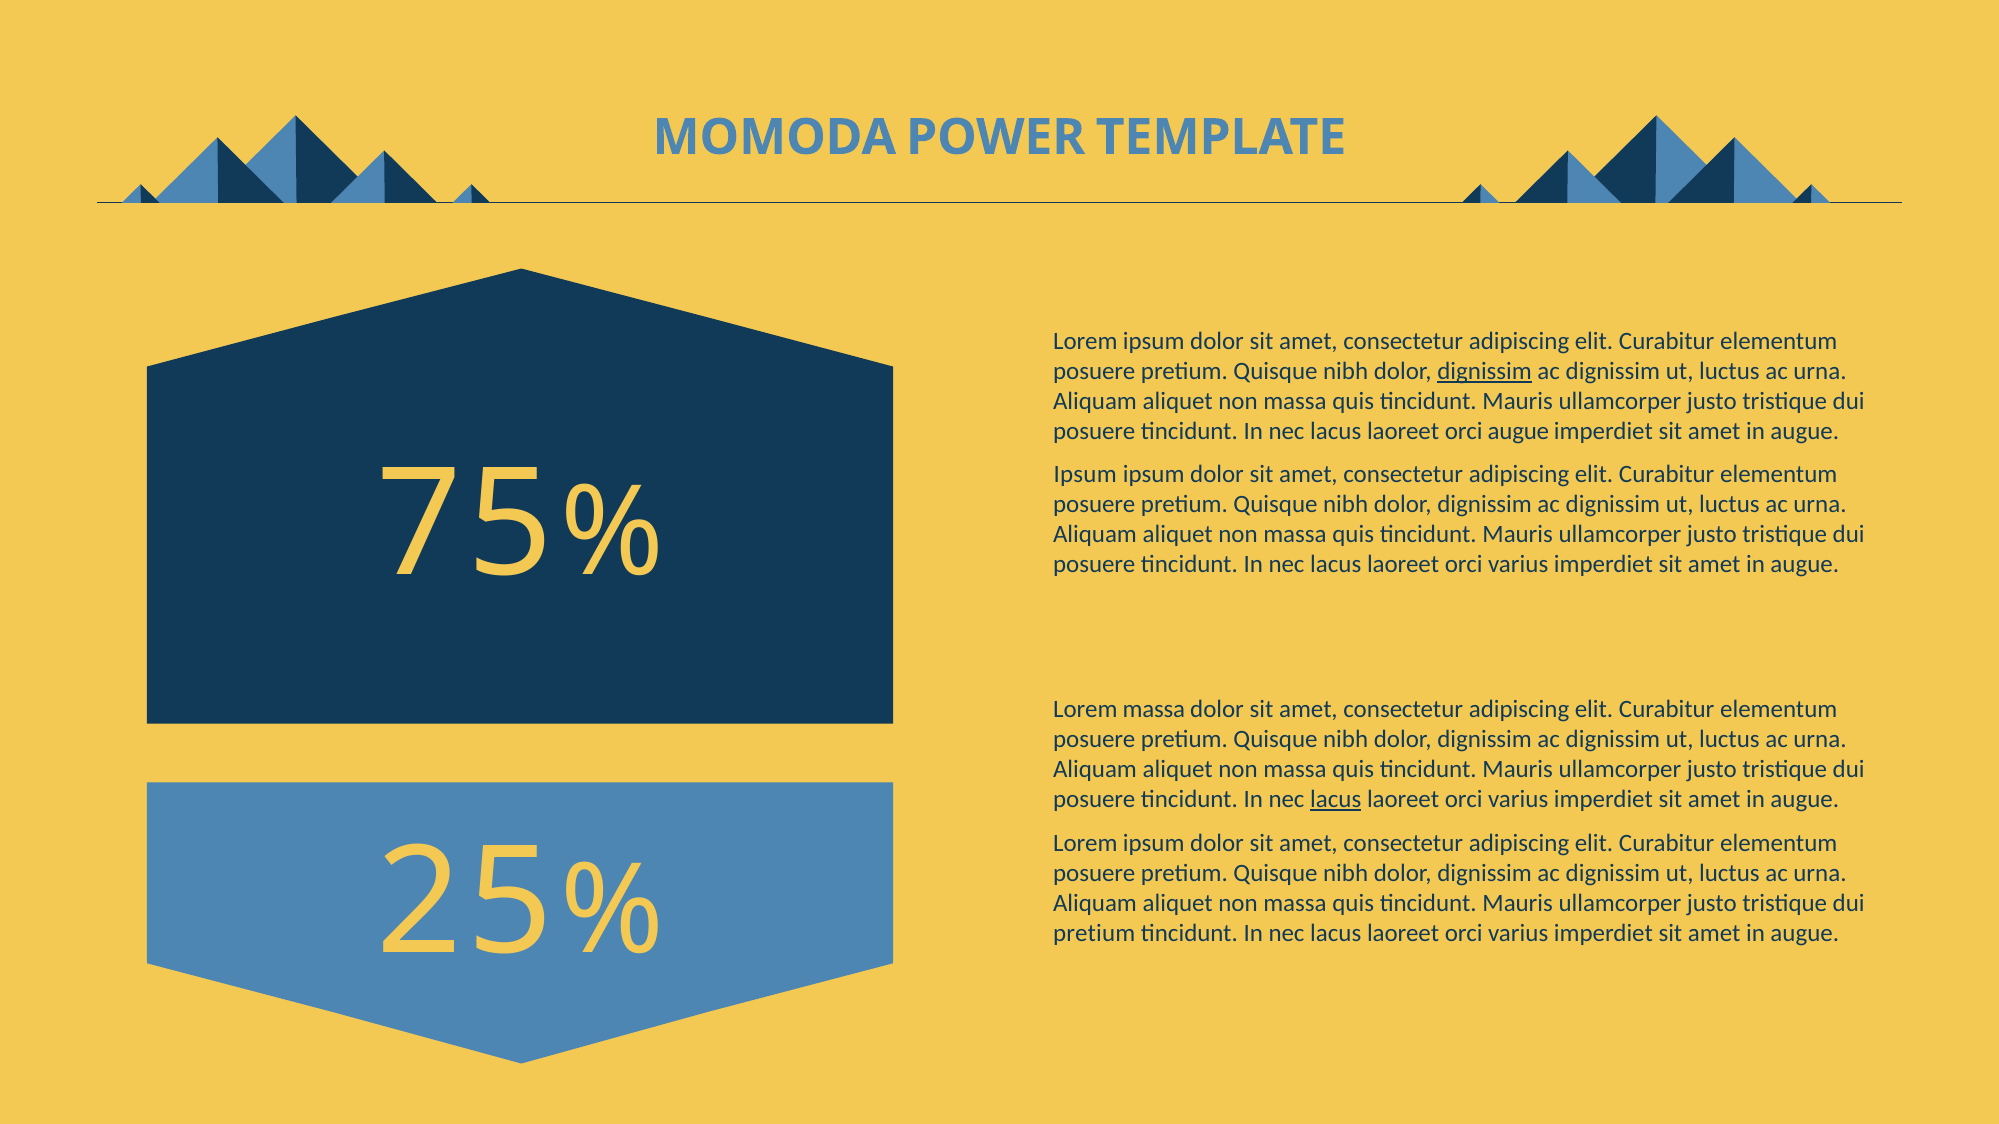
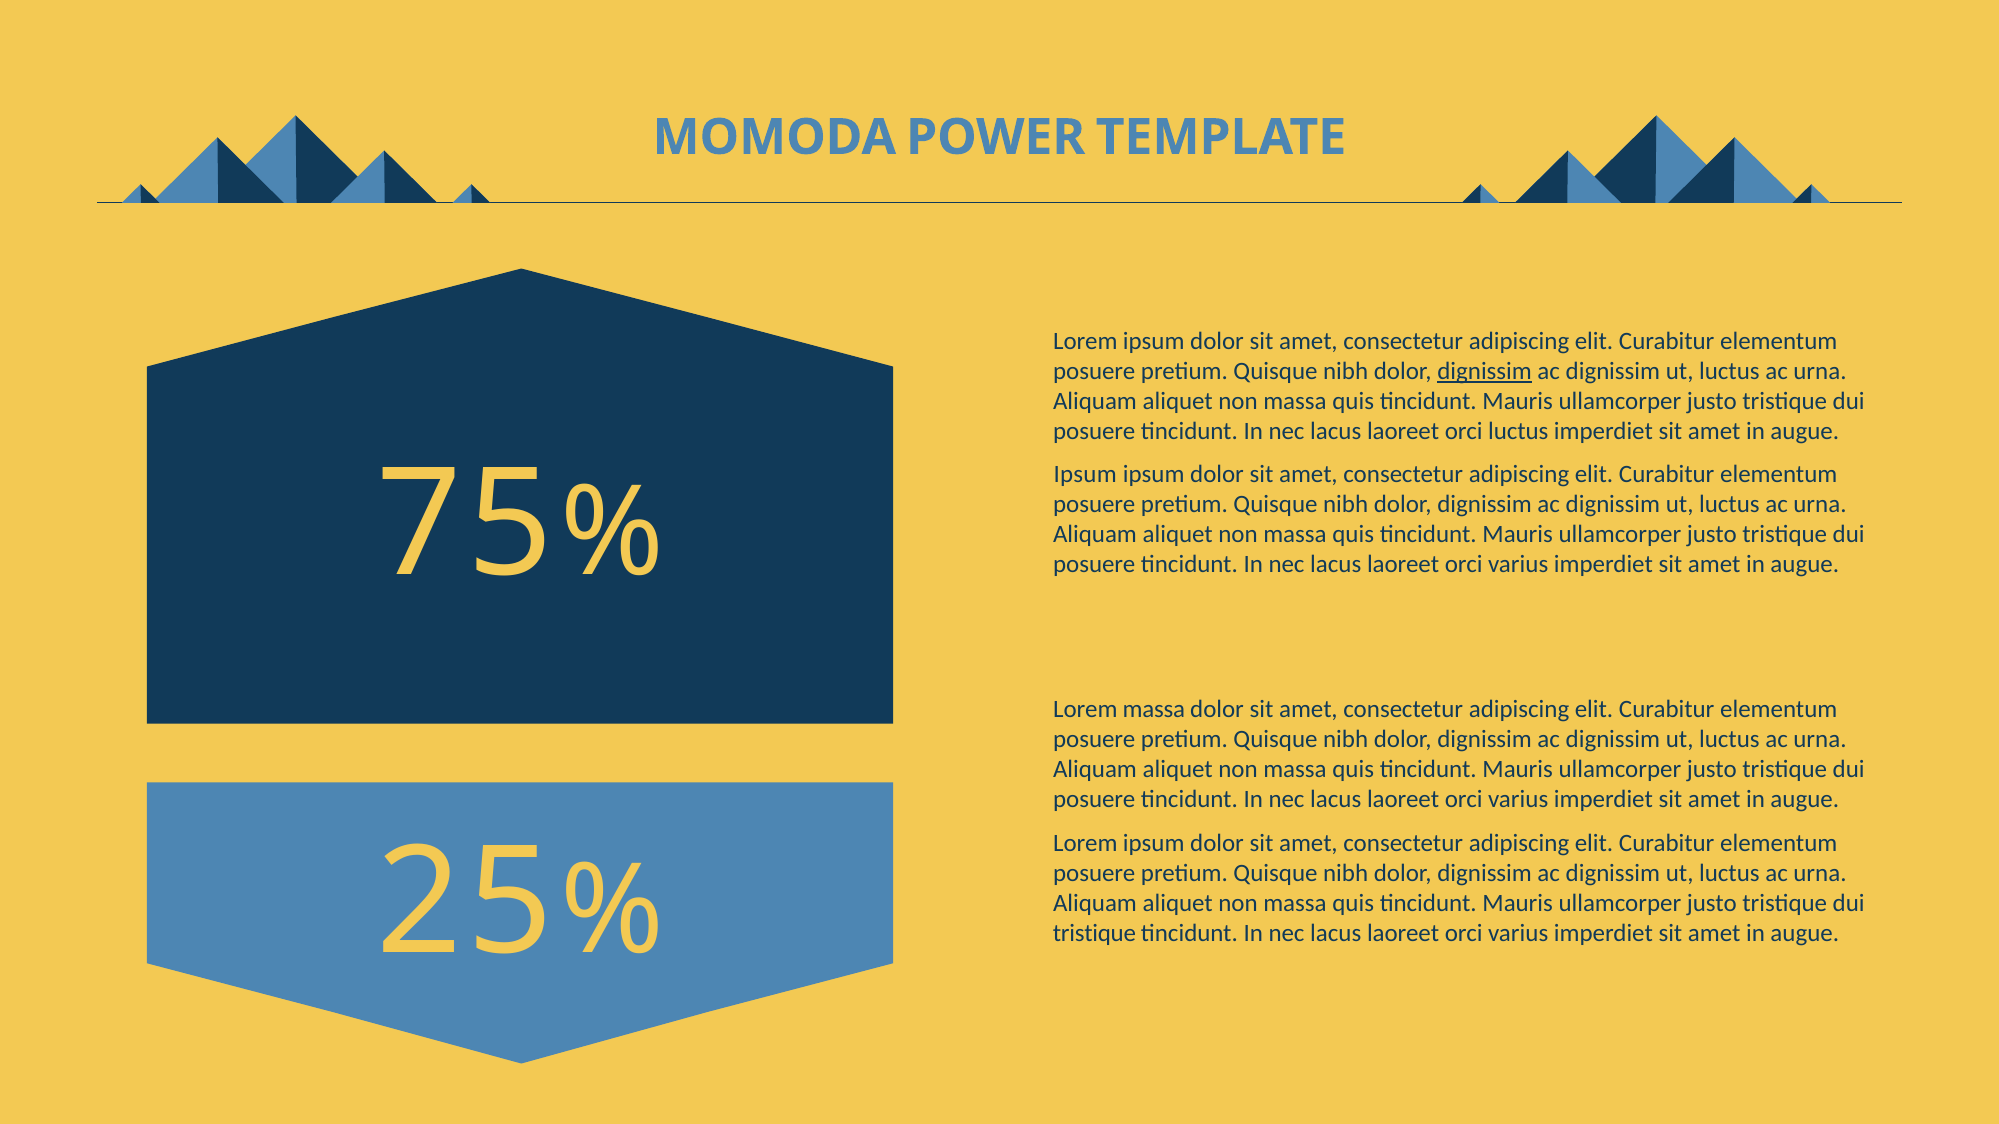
orci augue: augue -> luctus (1518, 431)
lacus underline: present -> none (1336, 800)
pretium: pretium -> tristique (1094, 933)
